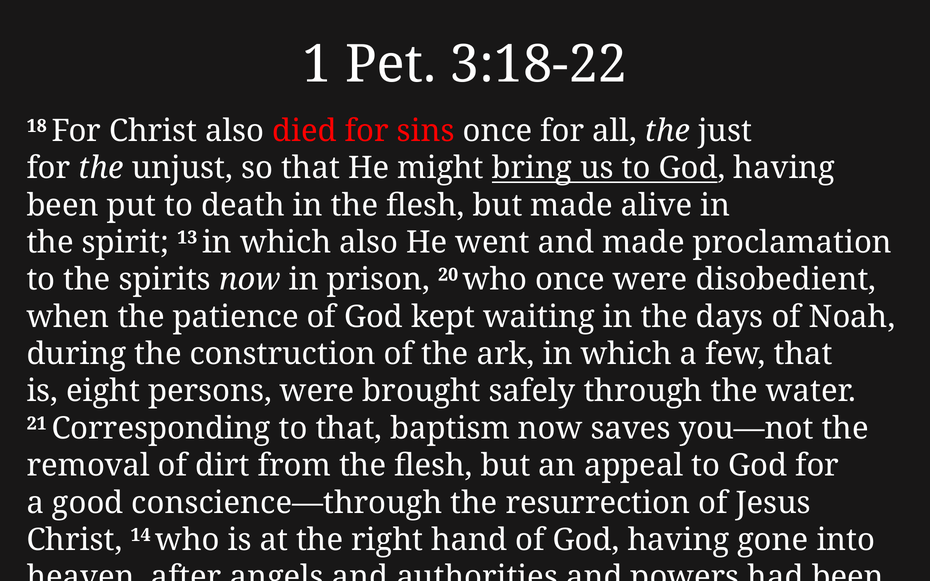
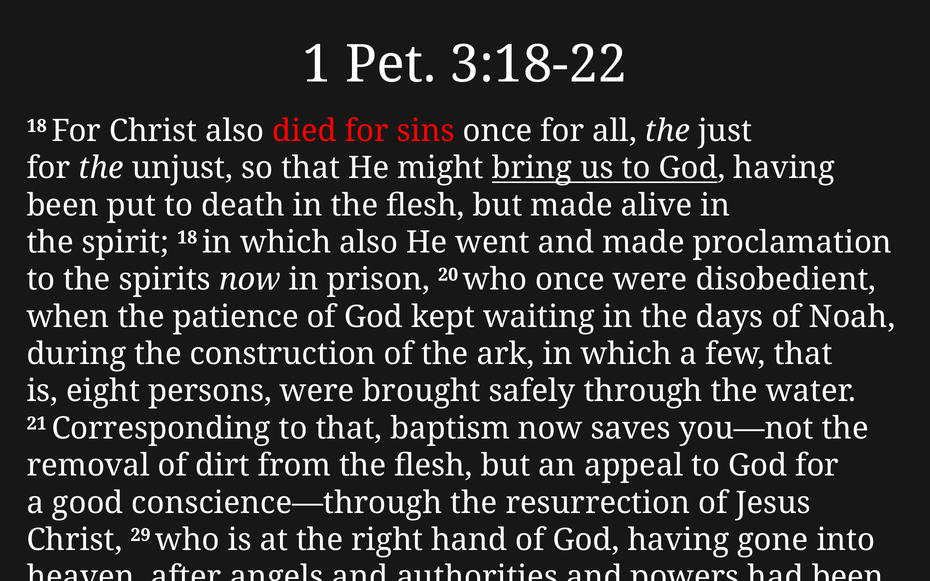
spirit 13: 13 -> 18 (187, 238)
14: 14 -> 29 (141, 535)
